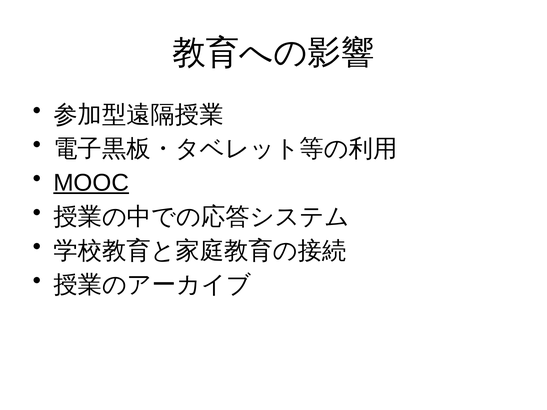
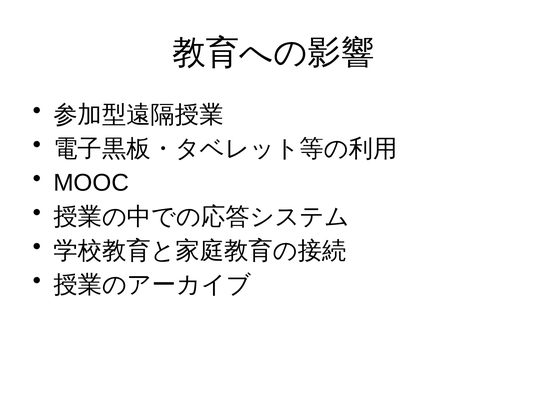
MOOC underline: present -> none (91, 183)
